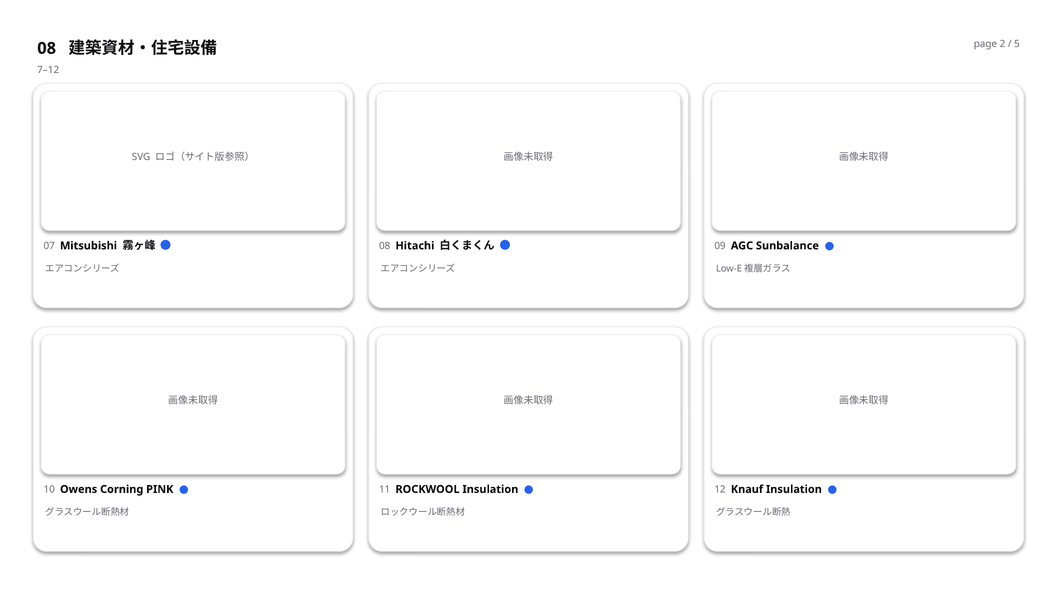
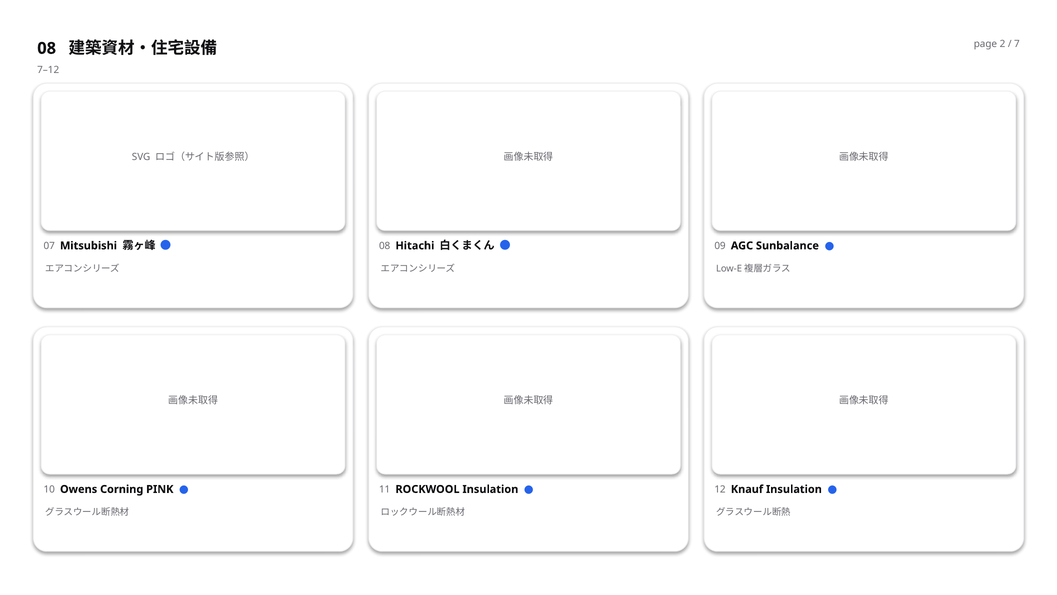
5: 5 -> 7 (1017, 44)
